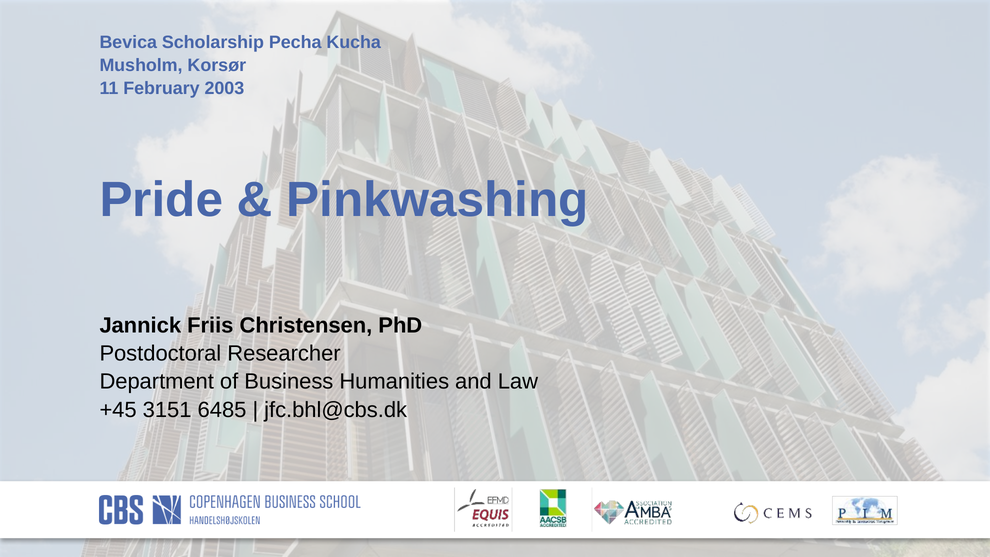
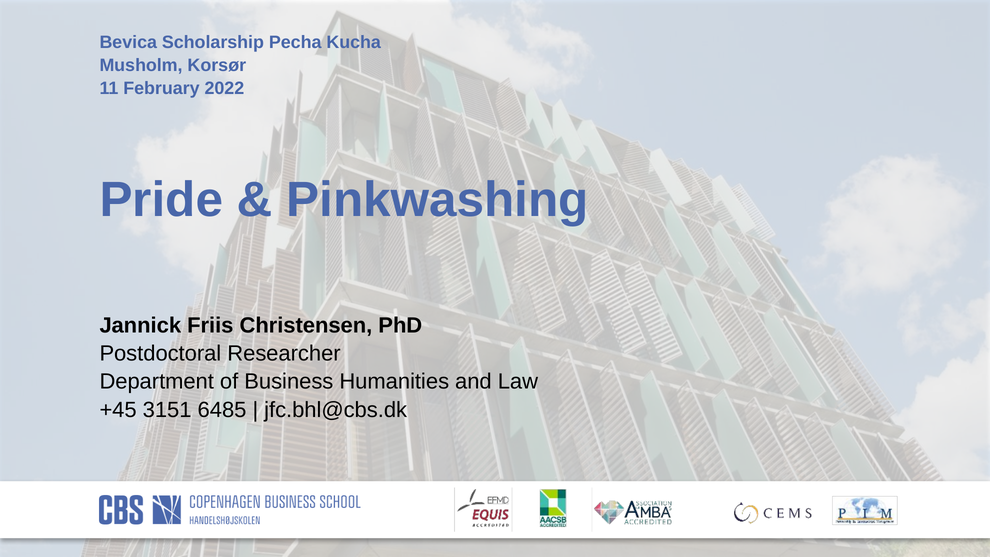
2003: 2003 -> 2022 (224, 88)
